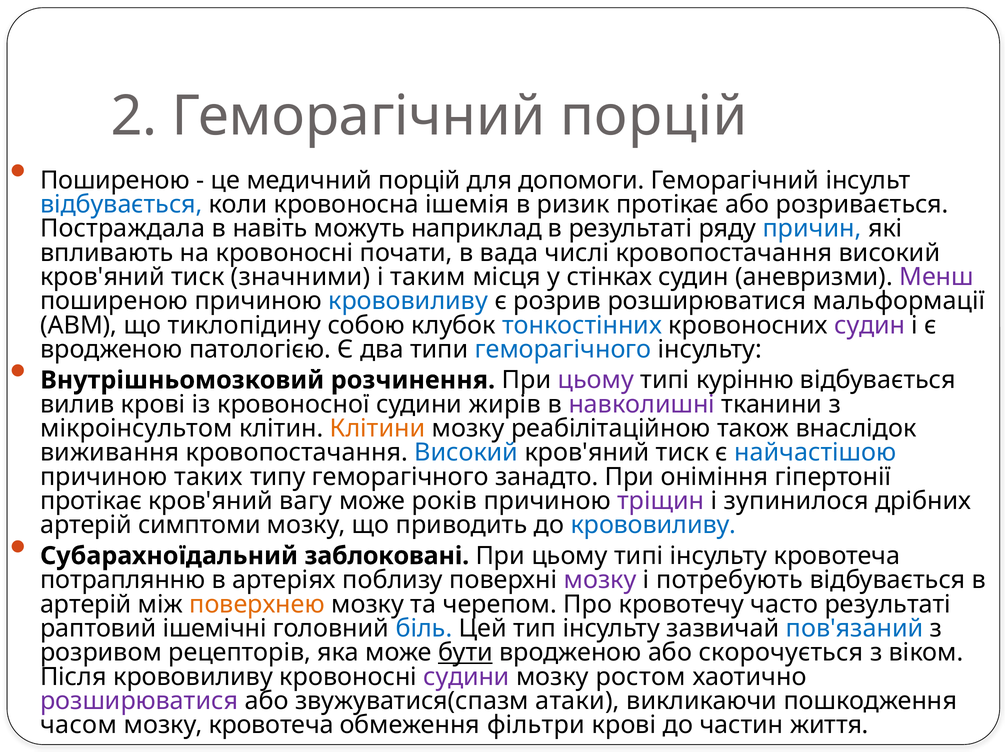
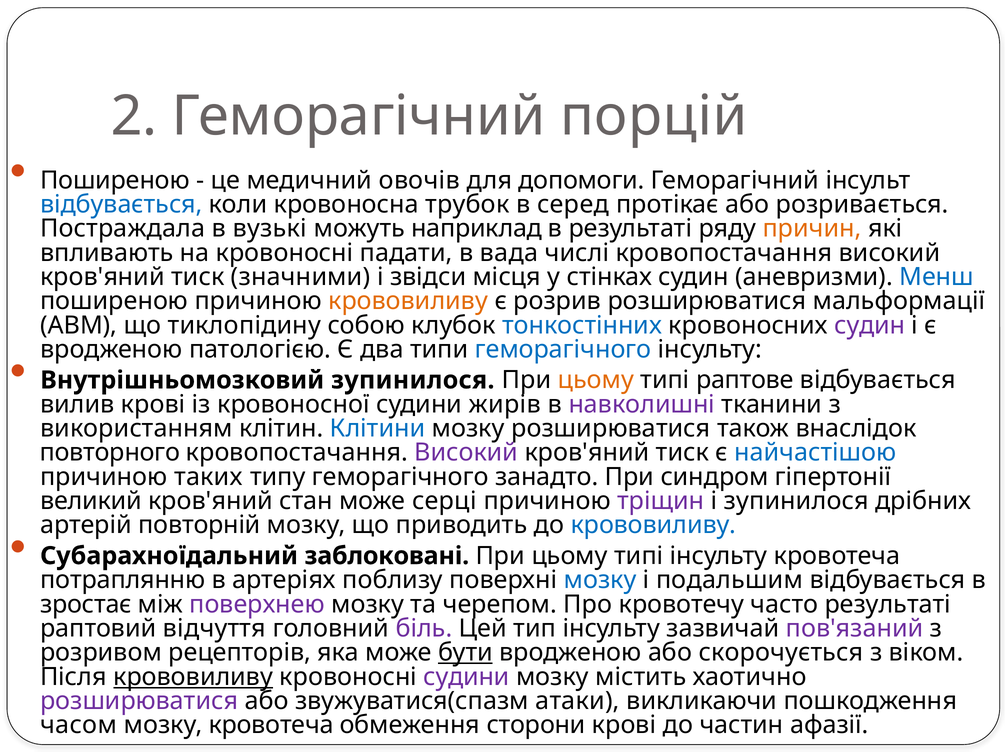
медичний порцій: порцій -> овочів (419, 180)
ішемія: ішемія -> трубок (467, 204)
ризик: ризик -> серед (573, 204)
навіть: навіть -> вузькі (270, 229)
причин colour: blue -> orange (812, 229)
почати: почати -> падати (406, 253)
таким: таким -> звідси (428, 277)
Менш colour: purple -> blue (937, 277)
крововиливу colour: blue -> orange (408, 301)
Внутрішньомозковий розчинення: розчинення -> зупинилося (413, 380)
цьому colour: purple -> orange (596, 380)
курінню: курінню -> раптове (745, 380)
мікроінсультом: мікроінсультом -> використанням (136, 429)
Клітини colour: orange -> blue (378, 429)
мозку реабілітаційною: реабілітаційною -> розширюватися (611, 429)
виживання: виживання -> повторного (110, 453)
Високий colour: blue -> purple (466, 453)
оніміння: оніміння -> синдром (715, 477)
протікає: протікає -> великий (91, 501)
вагу: вагу -> стан (306, 501)
років: років -> серці (444, 501)
симптоми: симптоми -> повторній (200, 525)
мозку colour: purple -> blue (600, 580)
потребують: потребують -> подальшим (730, 580)
артерій: артерій -> зростає (86, 604)
поверхнею colour: orange -> purple (257, 604)
ішемічні: ішемічні -> відчуття (214, 629)
біль colour: blue -> purple (424, 629)
пов'язаний colour: blue -> purple (855, 629)
крововиливу underline: none -> present (193, 677)
ростом: ростом -> містить (641, 677)
фільтри: фільтри -> сторони (536, 725)
життя: життя -> афазії (829, 725)
